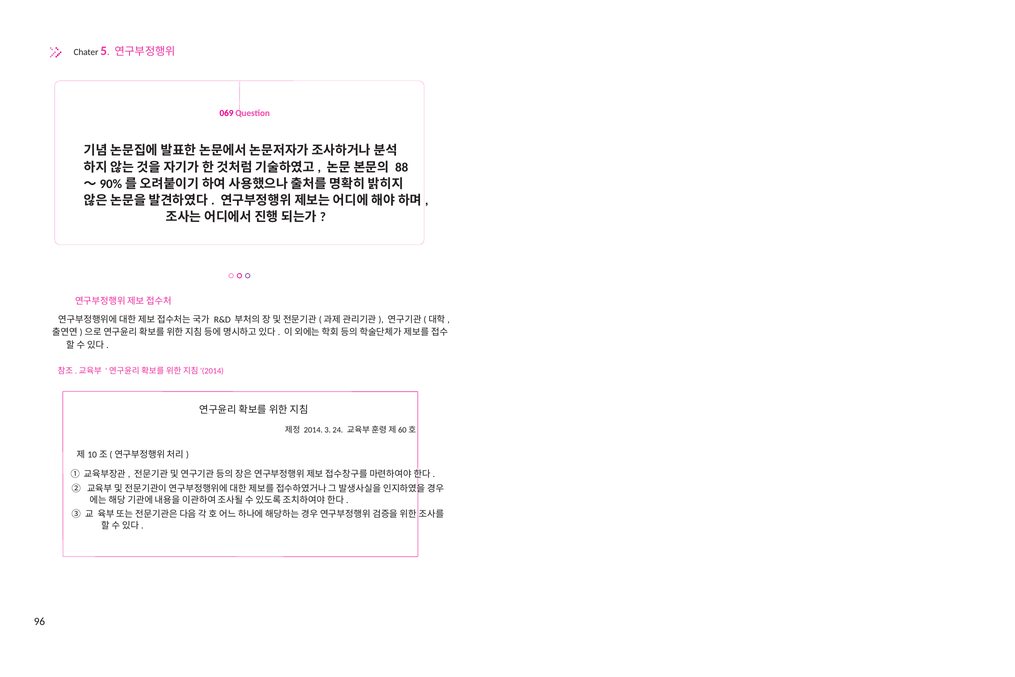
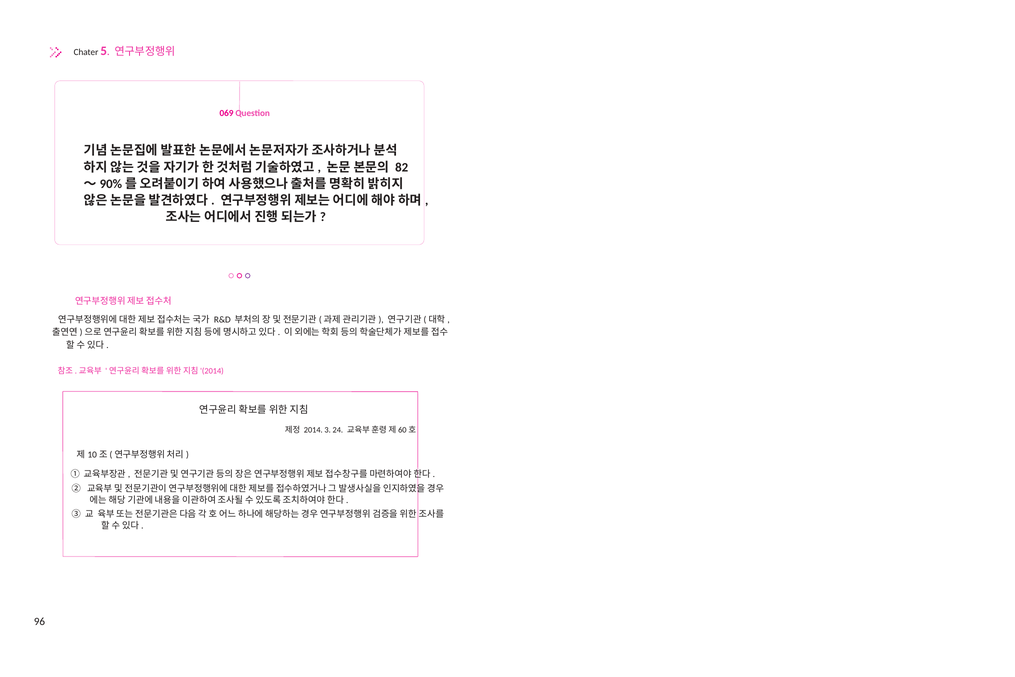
88: 88 -> 82 (402, 167)
